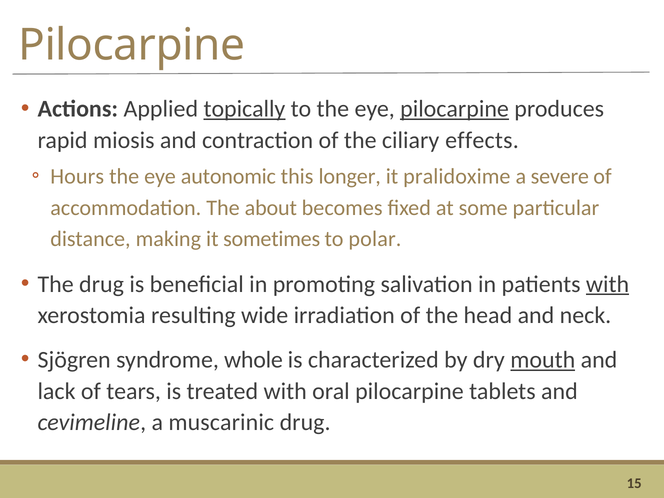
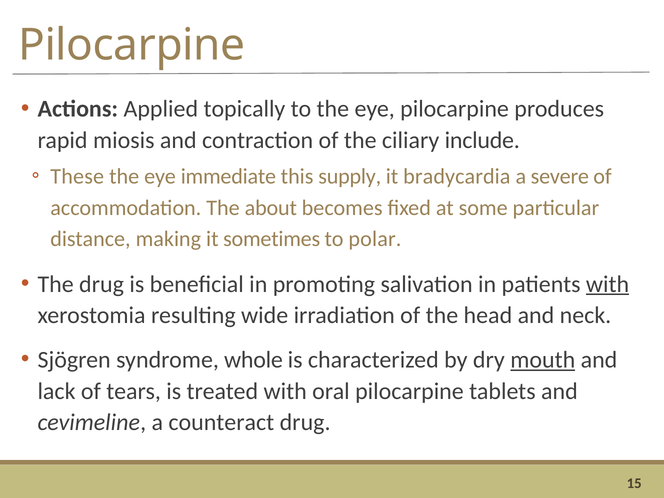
topically underline: present -> none (244, 109)
pilocarpine underline: present -> none (455, 109)
effects: effects -> include (482, 140)
Hours: Hours -> These (77, 176)
autonomic: autonomic -> immediate (228, 176)
longer: longer -> supply (350, 176)
pralidoxime: pralidoxime -> bradycardia (457, 176)
muscarinic: muscarinic -> counteract (221, 422)
